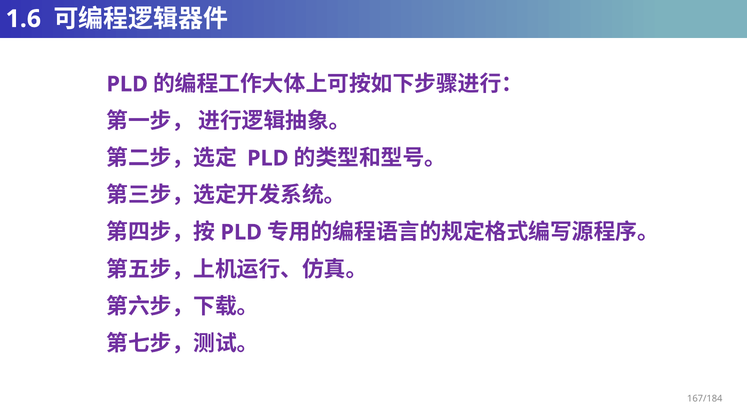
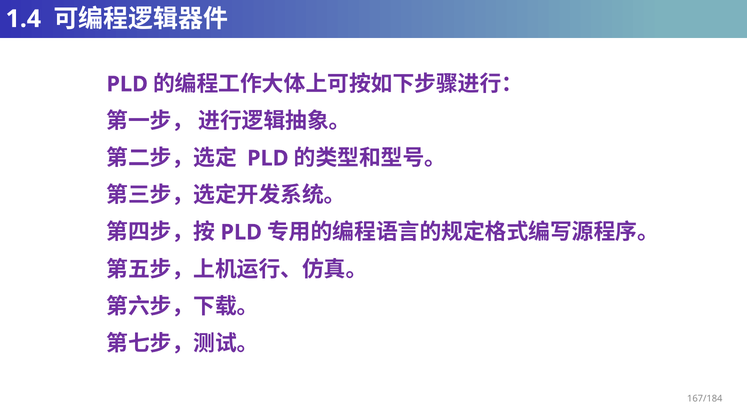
1.6: 1.6 -> 1.4 (23, 19)
